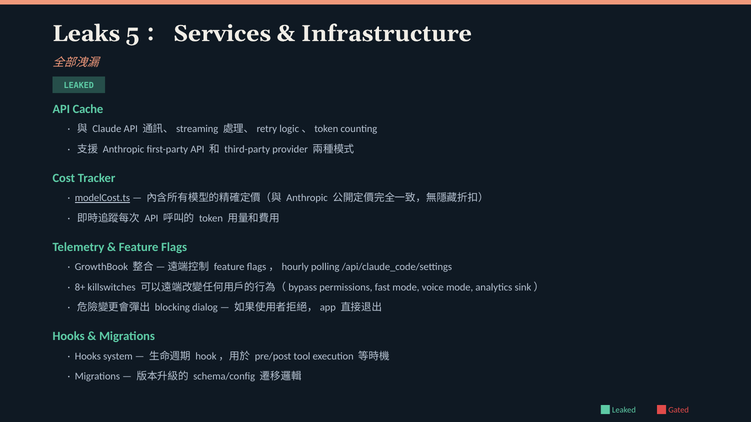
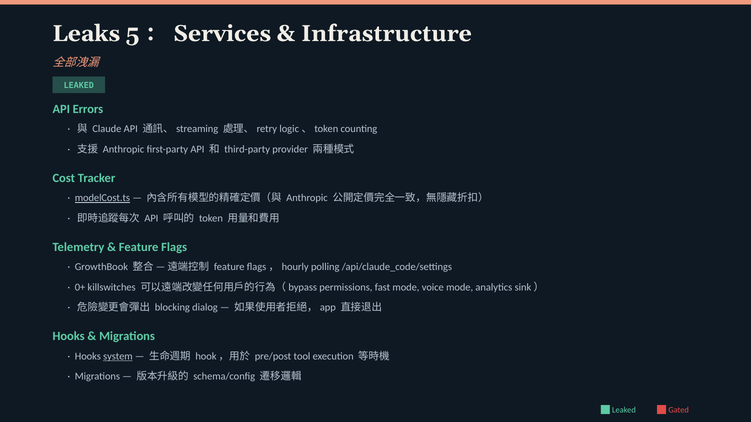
Cache: Cache -> Errors (88, 109)
8+: 8+ -> 0+ (80, 288)
system underline: none -> present (118, 357)
